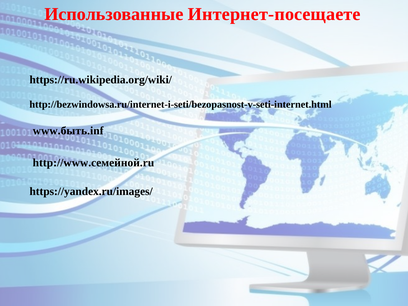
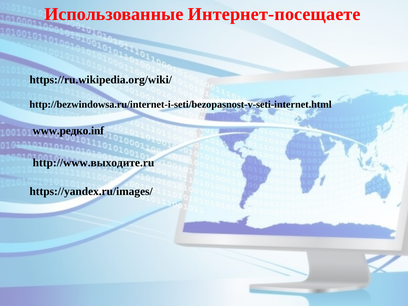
www.быть.inf: www.быть.inf -> www.редко.inf (68, 131)
http://www.семейной.ru: http://www.семейной.ru -> http://www.выходите.ru (93, 163)
